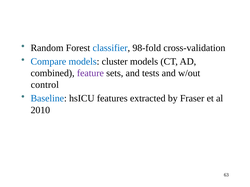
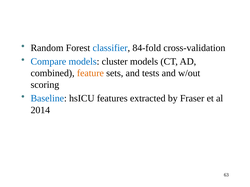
98-fold: 98-fold -> 84-fold (147, 48)
feature colour: purple -> orange (90, 73)
control: control -> scoring (45, 85)
2010: 2010 -> 2014 (40, 110)
